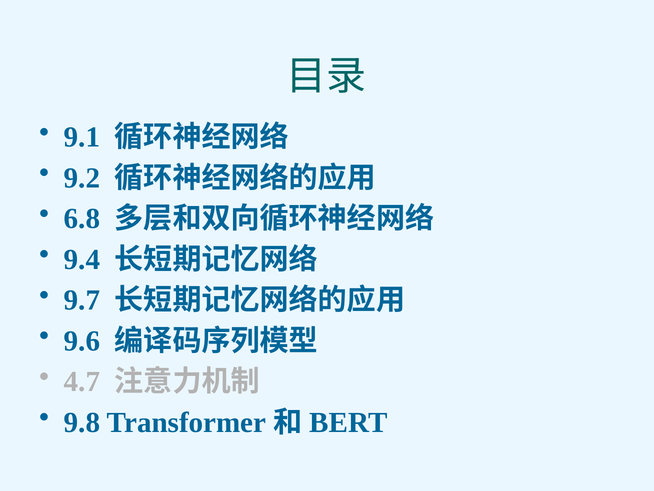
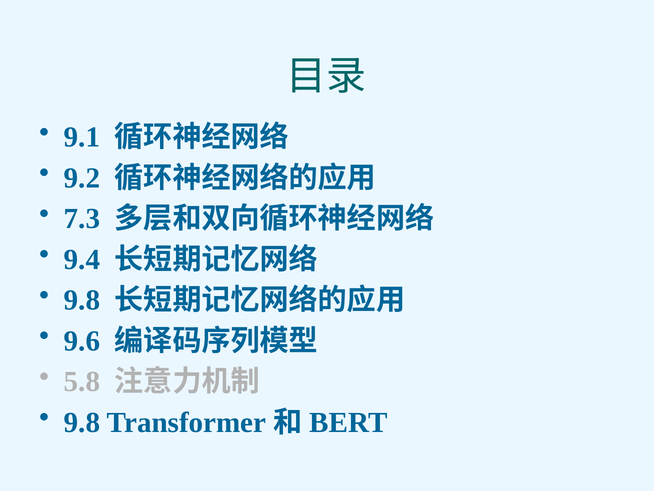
6.8: 6.8 -> 7.3 (82, 219)
9.7: 9.7 -> 9.8 (82, 300)
4.7: 4.7 -> 5.8 (82, 381)
